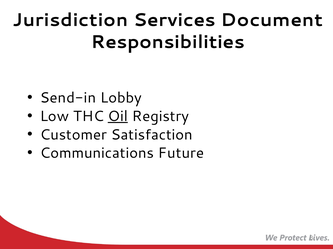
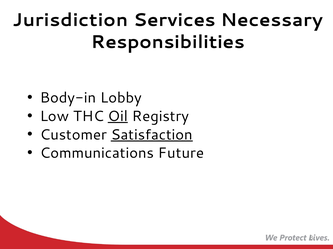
Document: Document -> Necessary (272, 20)
Send-in: Send-in -> Body-in (68, 98)
Satisfaction underline: none -> present (152, 135)
